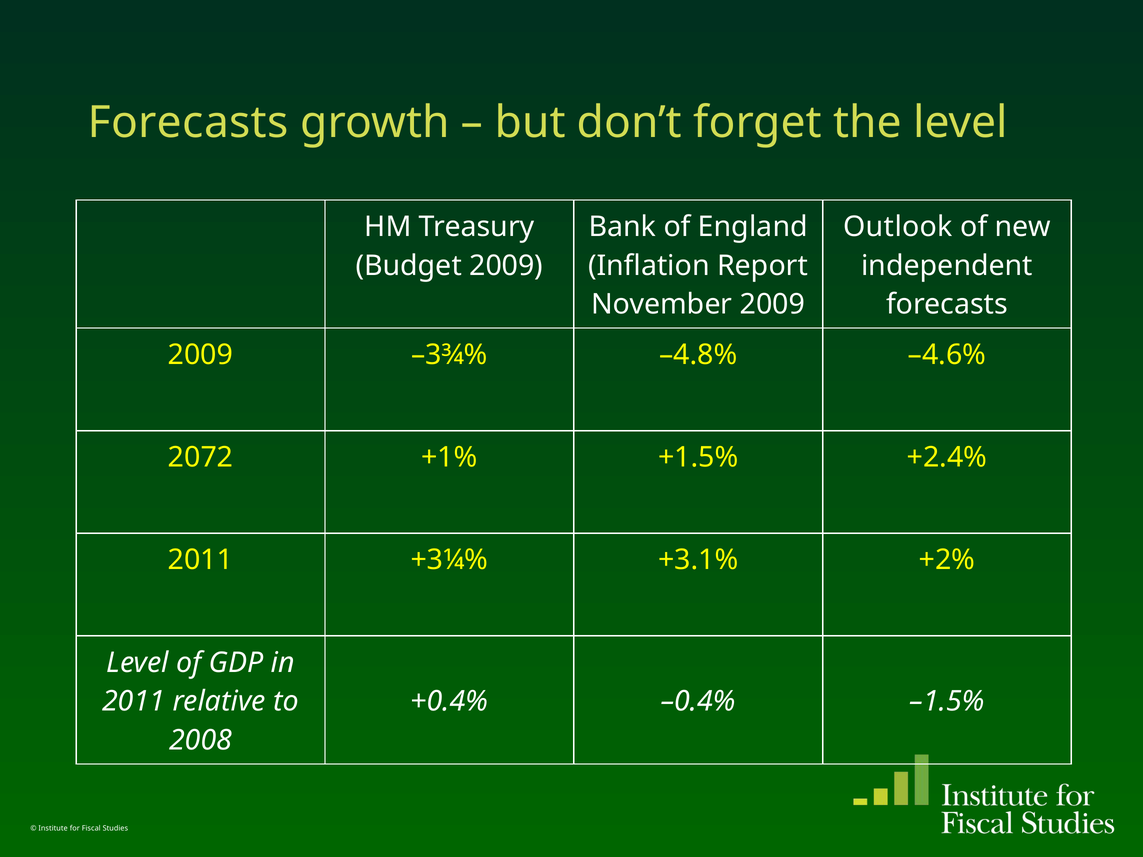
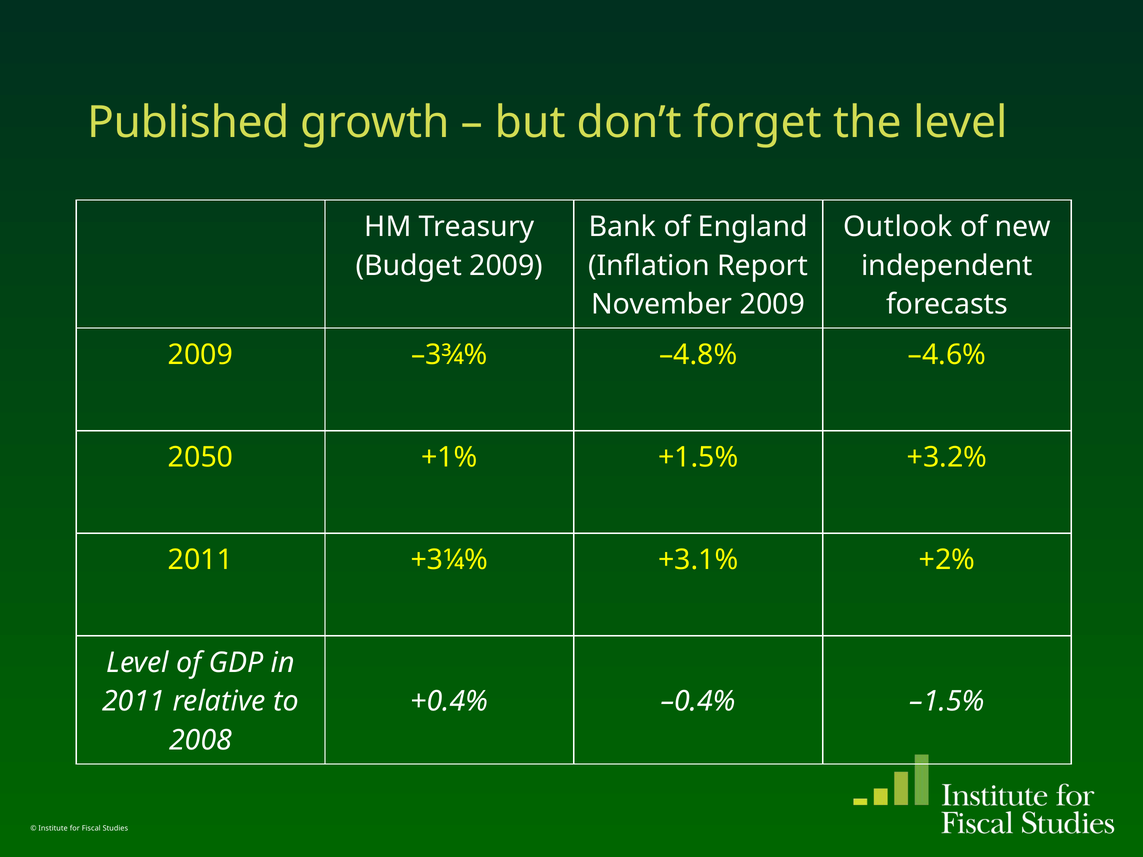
Forecasts: Forecasts -> Published (189, 122)
2072: 2072 -> 2050 (201, 458)
+2.4%: +2.4% -> +3.2% (947, 458)
